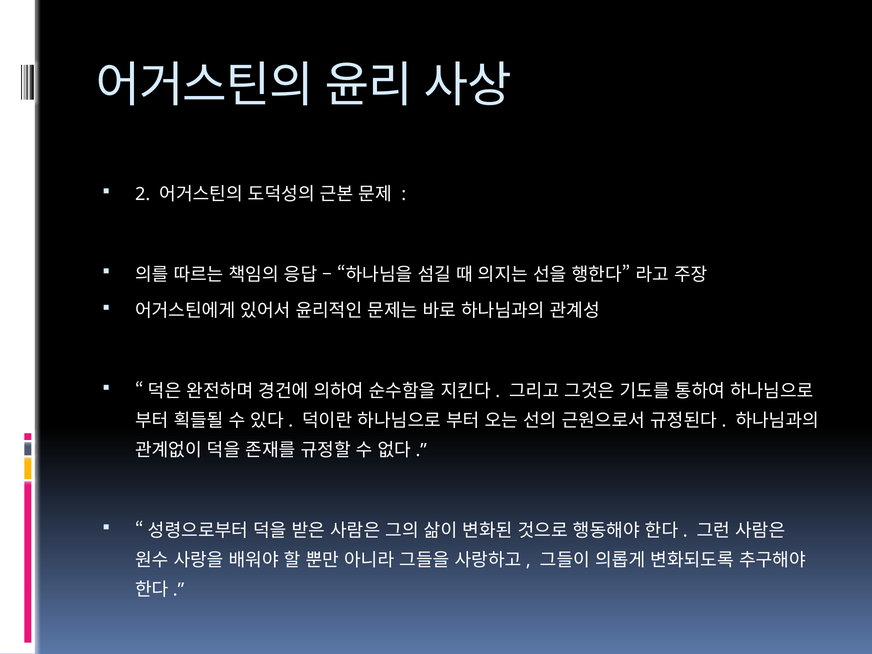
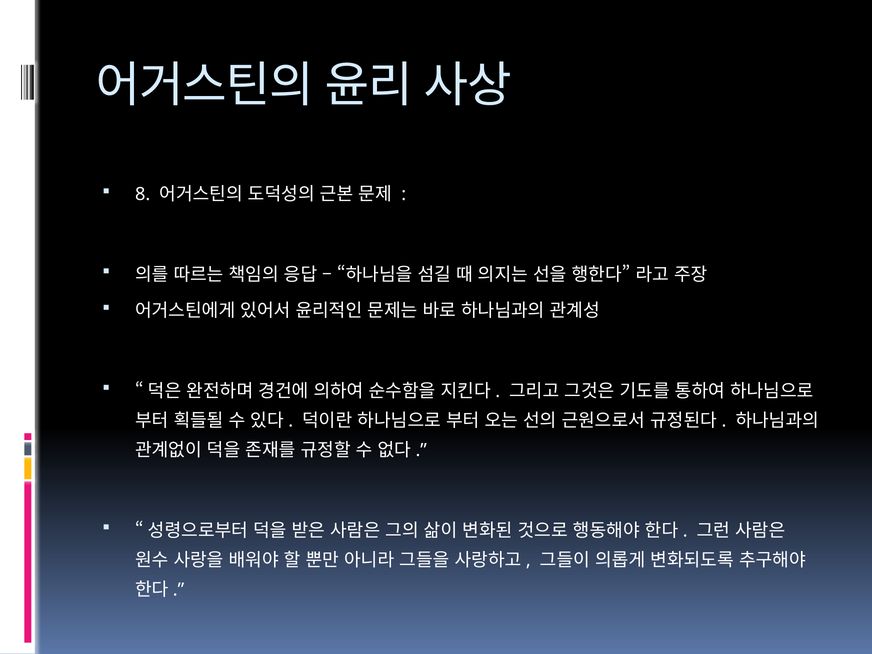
2: 2 -> 8 (143, 194)
